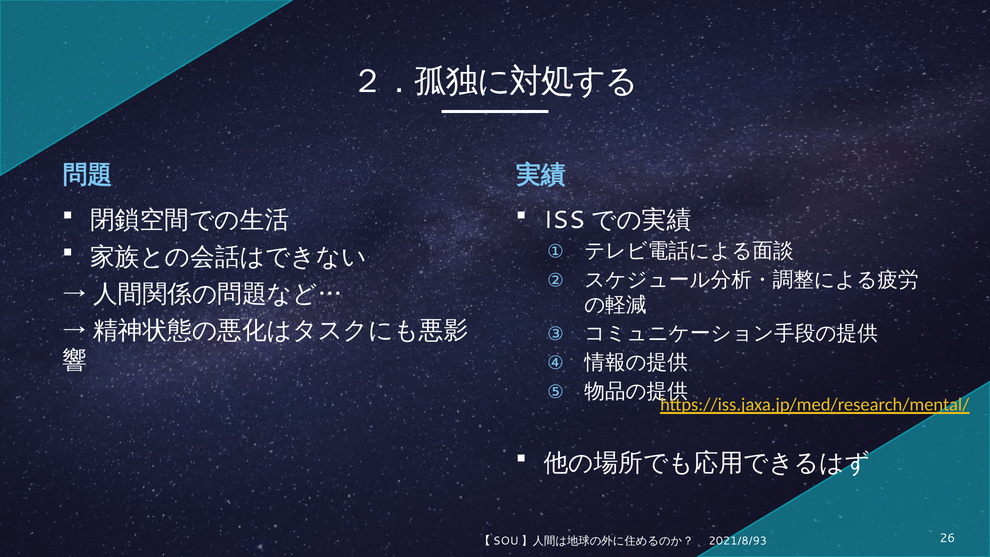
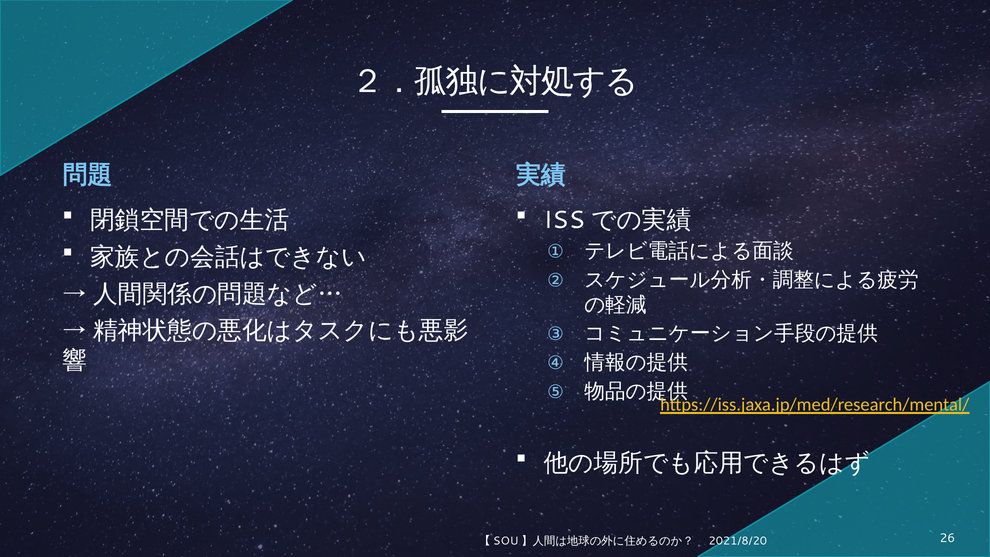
2021/8/93: 2021/8/93 -> 2021/8/20 (738, 541)
